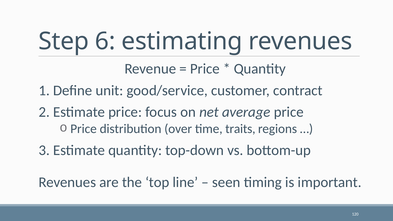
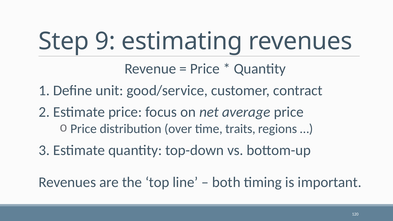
6: 6 -> 9 (105, 41)
seen: seen -> both (226, 182)
